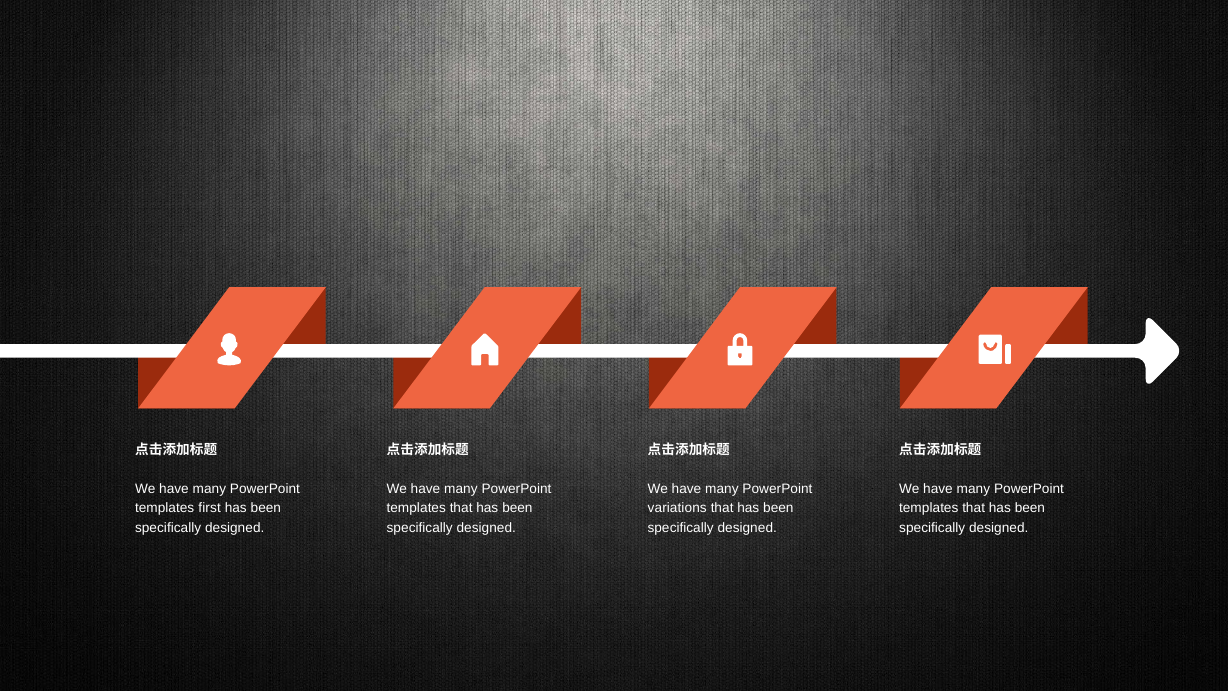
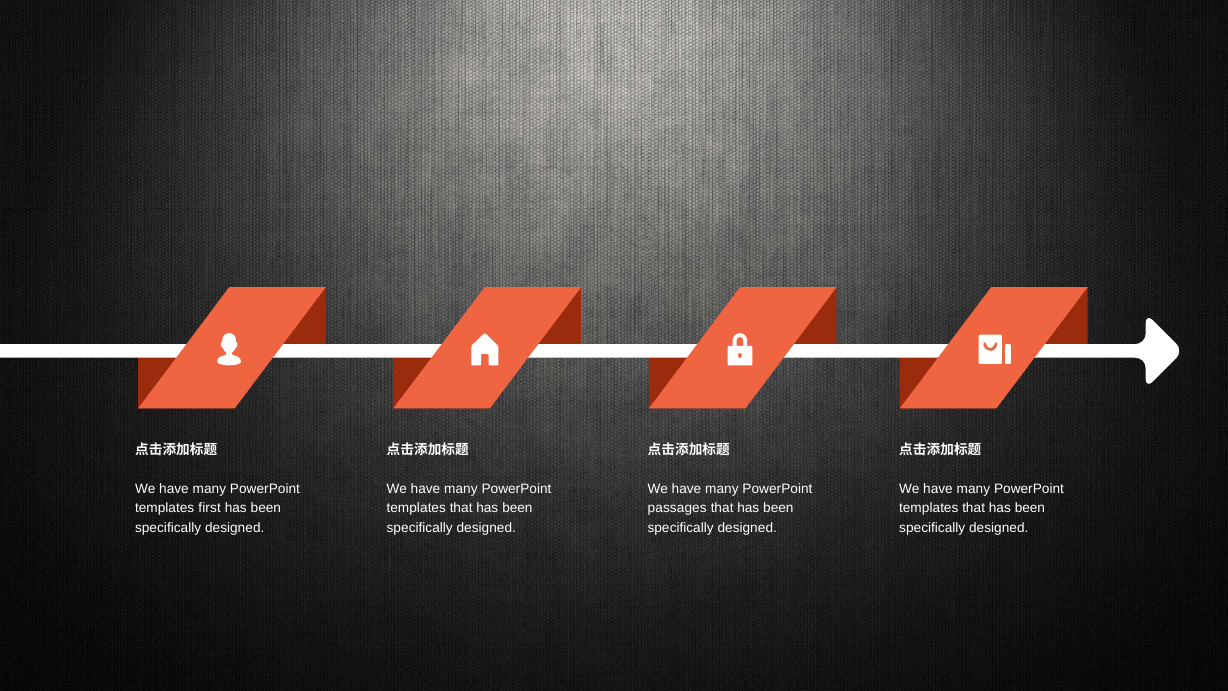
variations: variations -> passages (677, 508)
